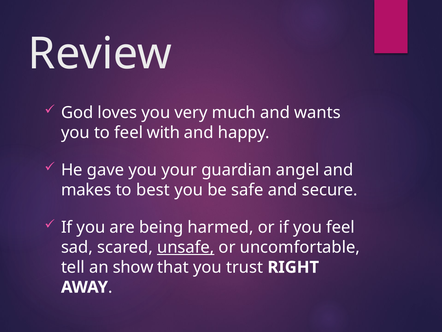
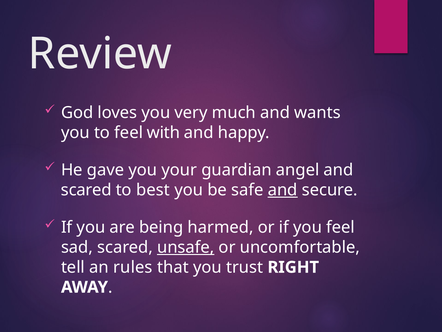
makes: makes -> scared (86, 190)
and underline: none -> present (283, 190)
show: show -> rules (133, 267)
